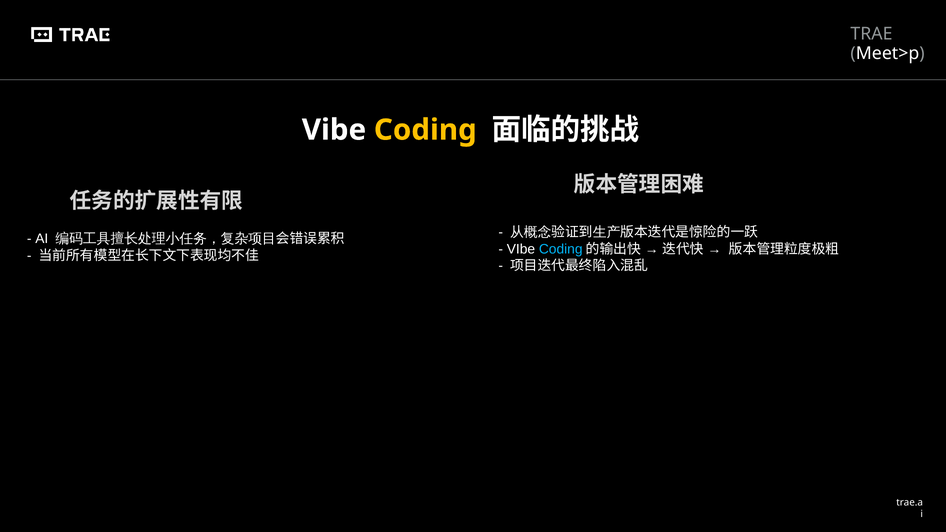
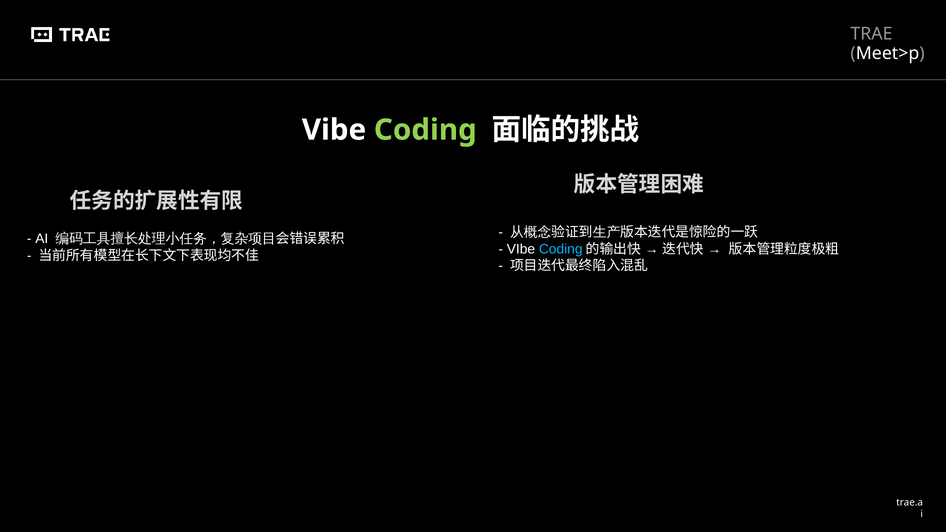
Coding colour: yellow -> light green (425, 130)
